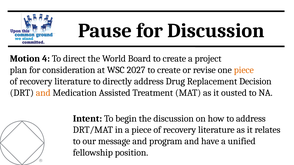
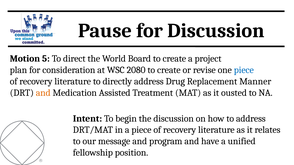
4: 4 -> 5 (46, 59)
2027: 2027 -> 2080 (136, 70)
piece colour: orange -> blue (244, 70)
Decision: Decision -> Manner (255, 82)
